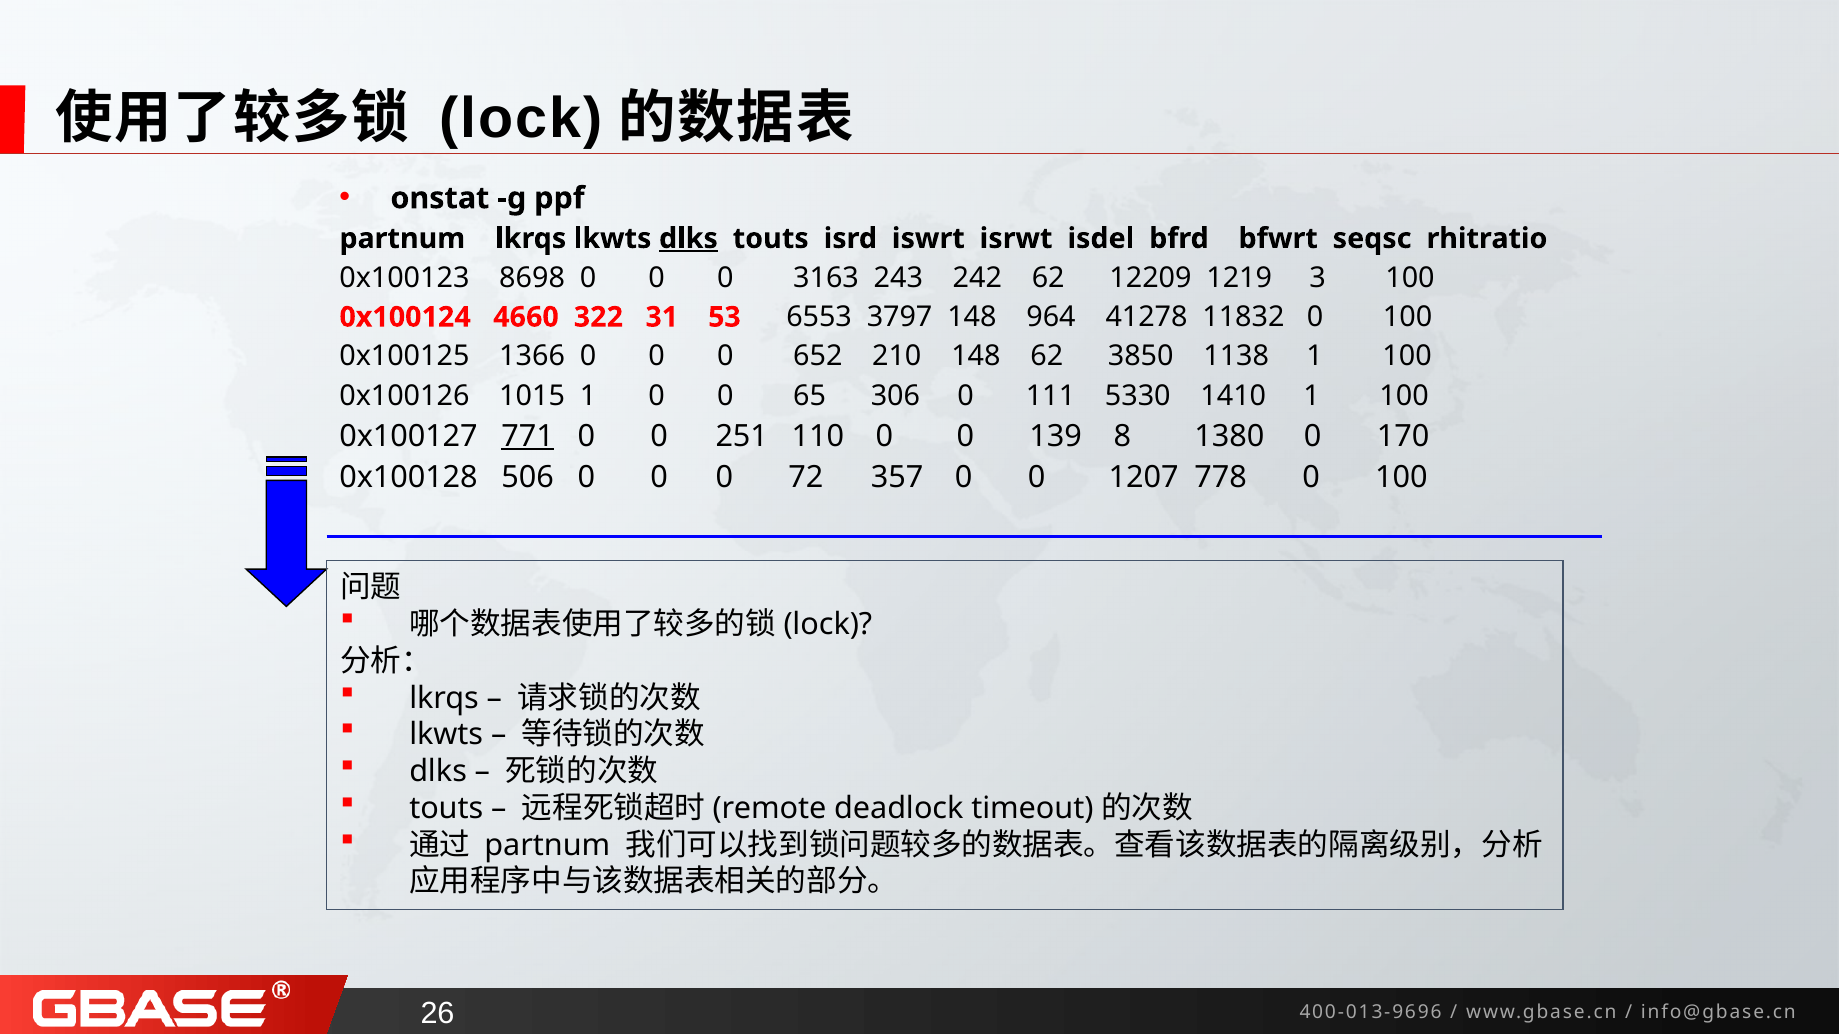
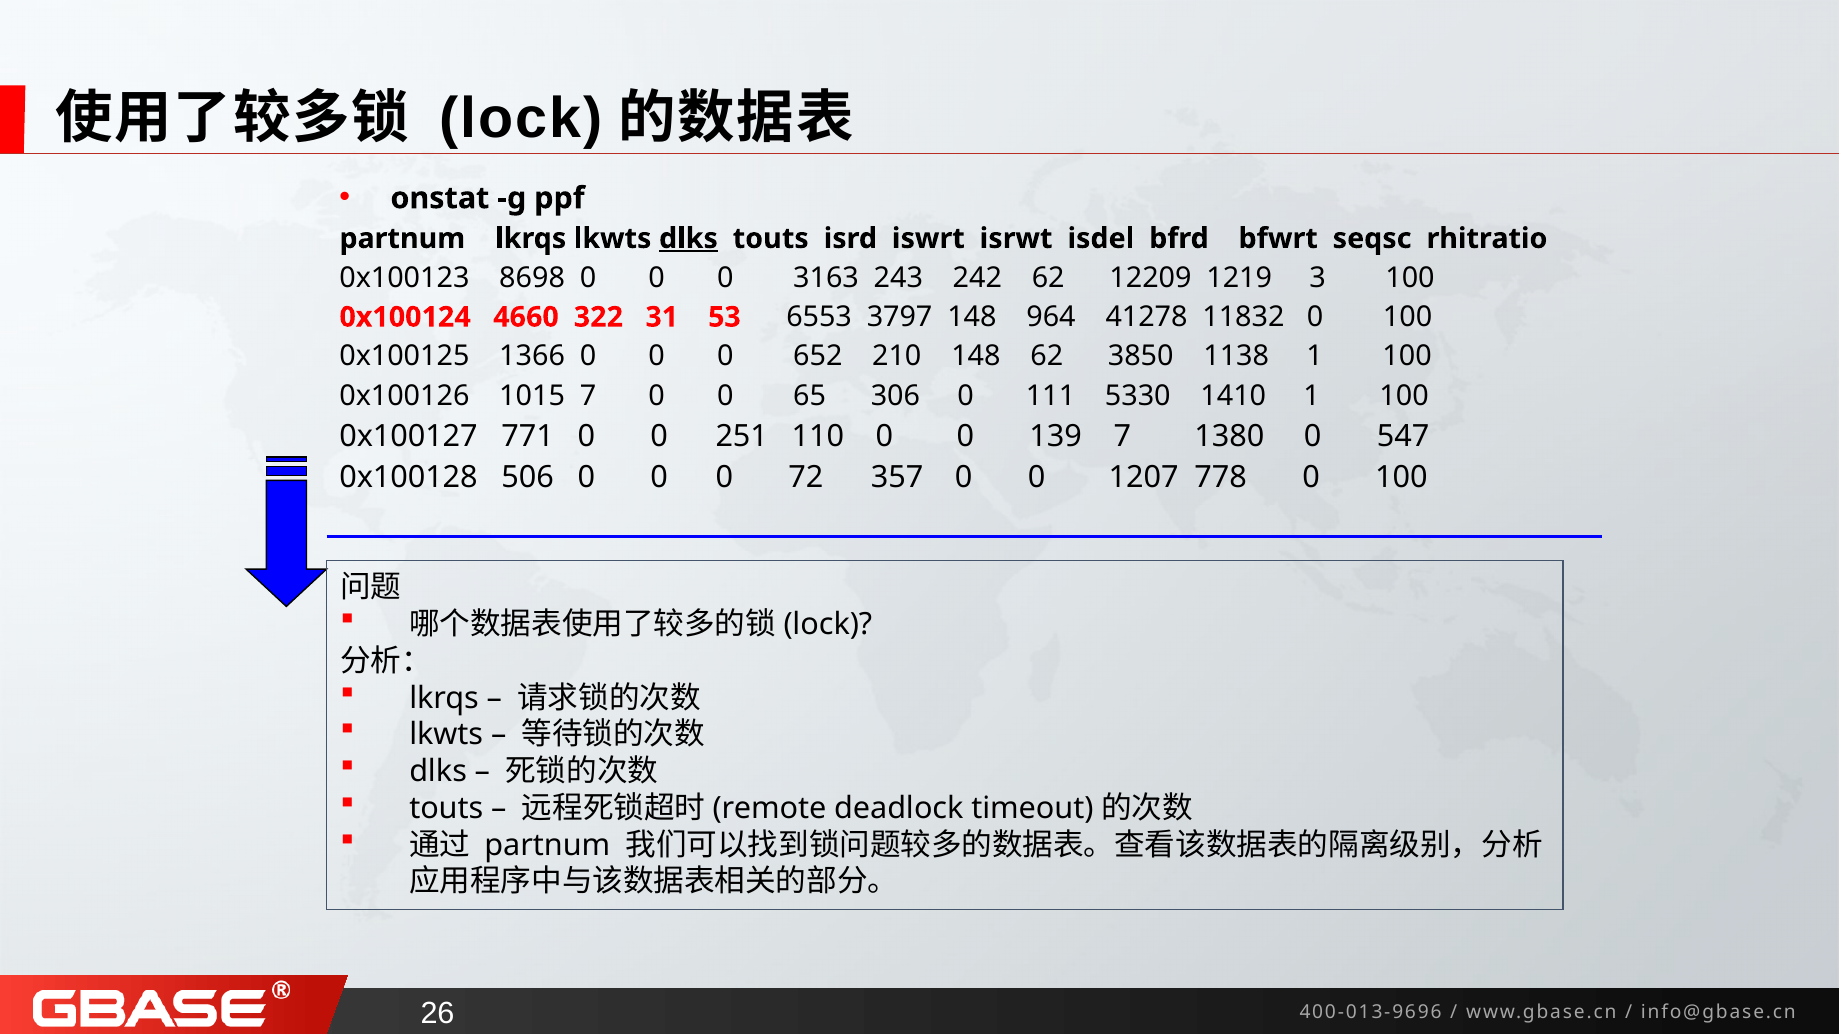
1015 1: 1 -> 7 (588, 396)
771 underline: present -> none (528, 436)
139 8: 8 -> 7 (1122, 436)
170: 170 -> 547 (1403, 436)
